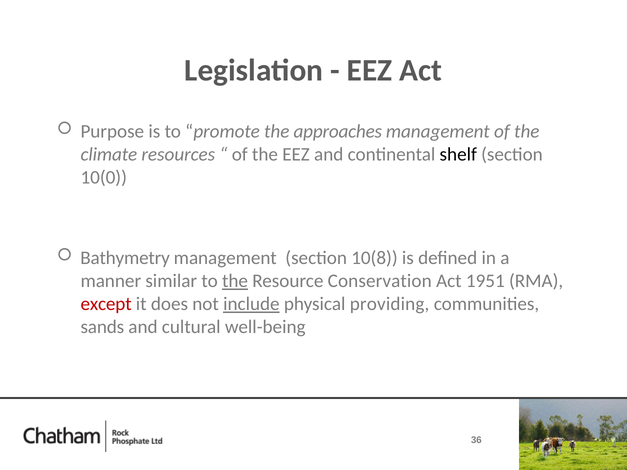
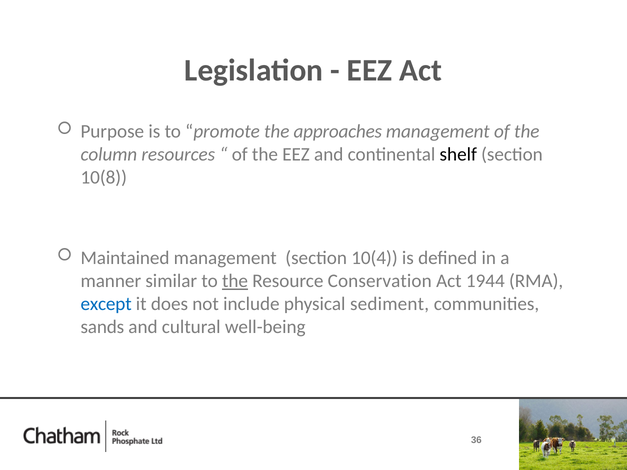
climate: climate -> column (109, 154)
10(0: 10(0 -> 10(8 (104, 177)
Bathymetry: Bathymetry -> Maintained (125, 258)
10(8: 10(8 -> 10(4 (374, 258)
1951: 1951 -> 1944 (485, 281)
except colour: red -> blue (106, 304)
include underline: present -> none (251, 304)
providing: providing -> sediment (390, 304)
